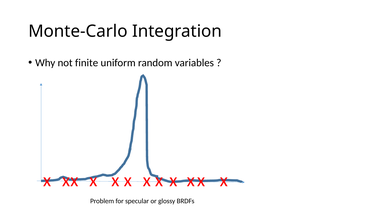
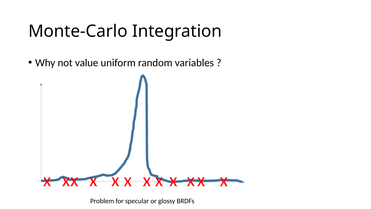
finite: finite -> value (87, 63)
